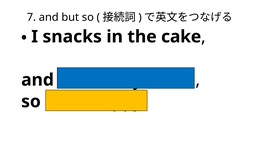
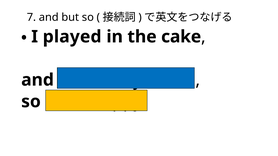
snacks: snacks -> played (72, 37)
